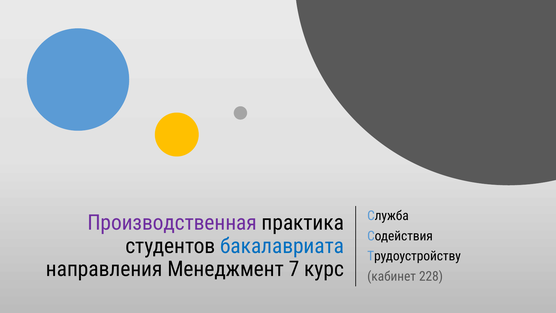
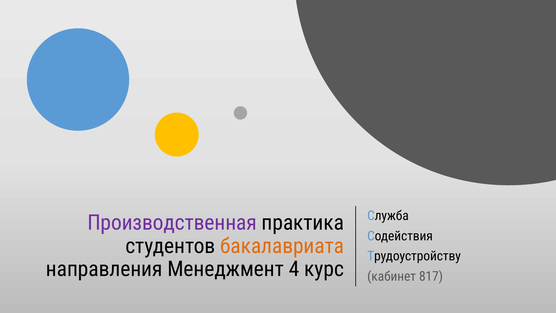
бакалавриата colour: blue -> orange (282, 246)
7: 7 -> 4 (294, 269)
228: 228 -> 817 (431, 276)
